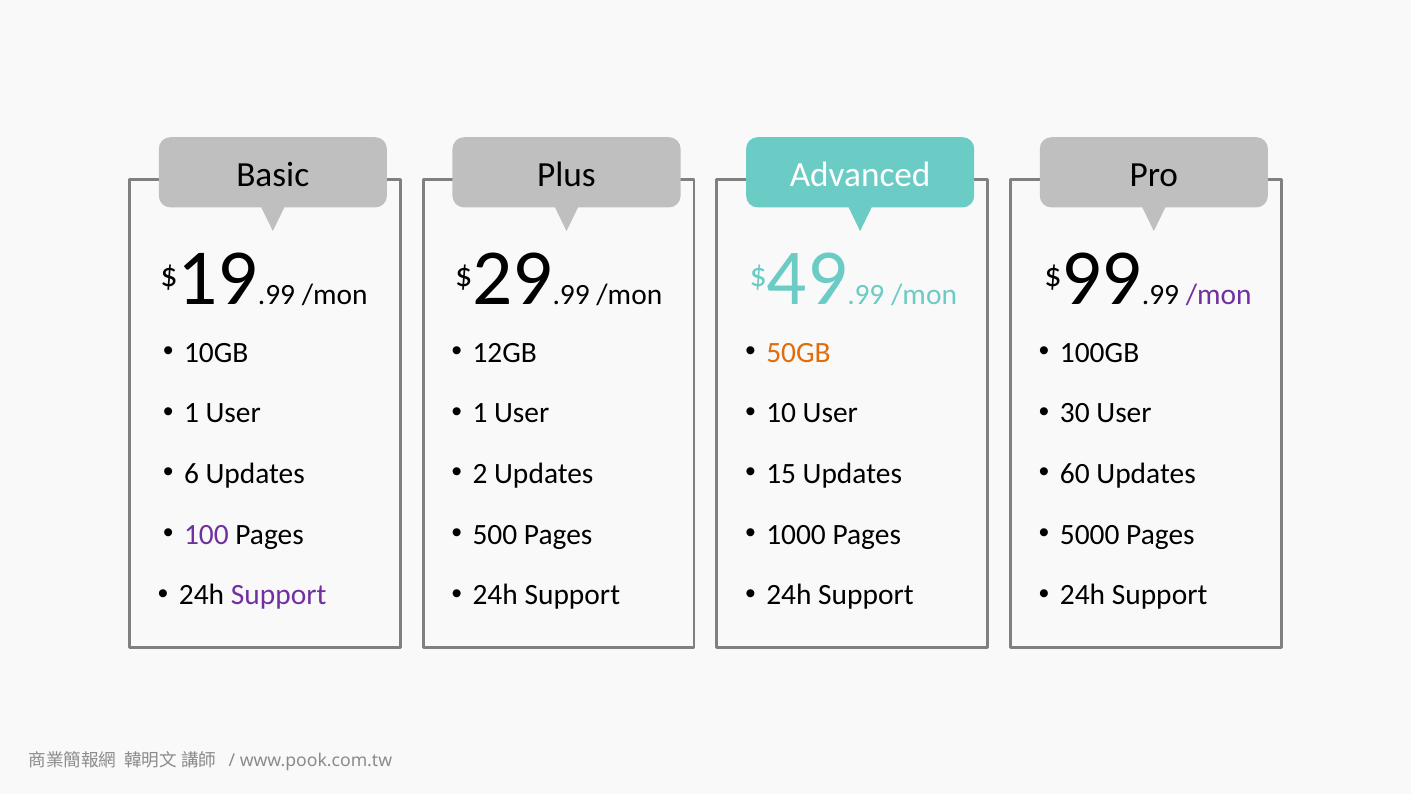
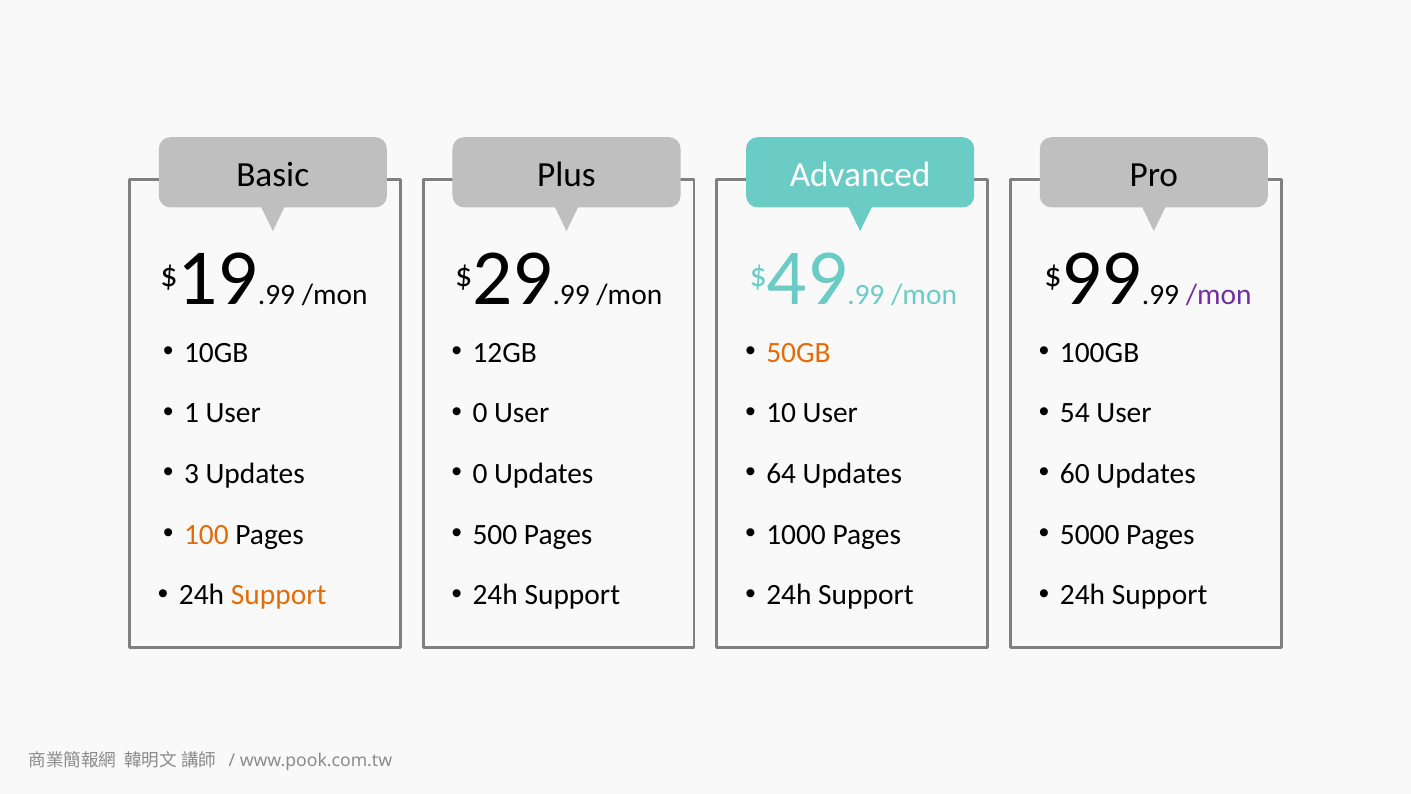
1: 1 -> 0 (480, 413)
30: 30 -> 54 (1075, 413)
6: 6 -> 3 (191, 474)
2: 2 -> 0 (480, 474)
15: 15 -> 64 (781, 474)
100 colour: purple -> orange (206, 534)
Support colour: purple -> orange (279, 595)
